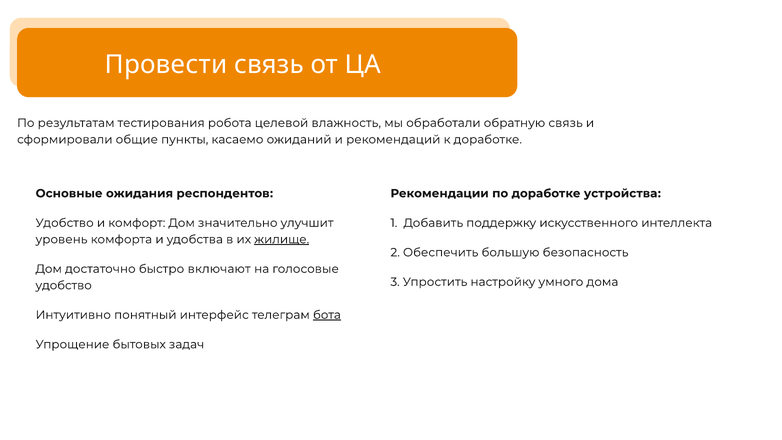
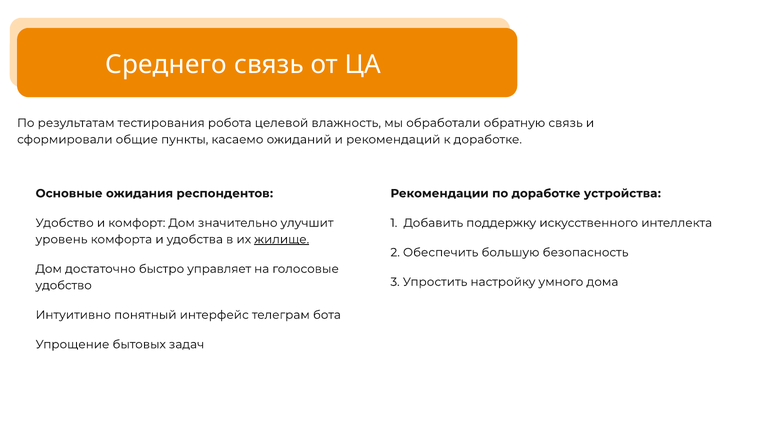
Провести: Провести -> Среднего (166, 65)
включают: включают -> управляет (219, 269)
бота underline: present -> none (327, 315)
